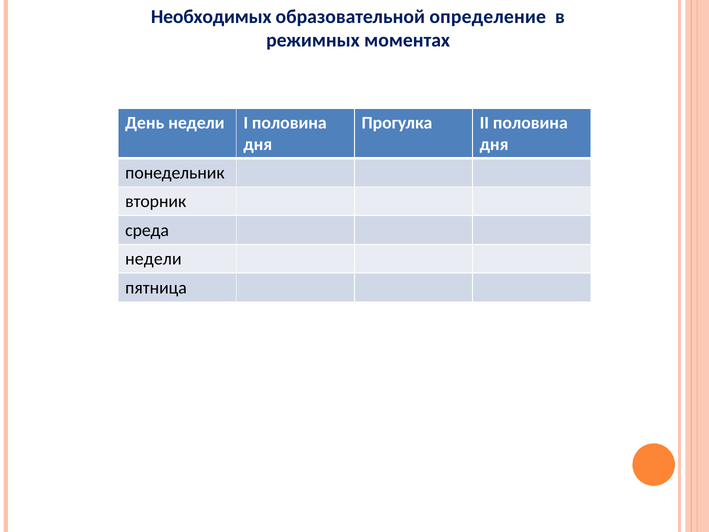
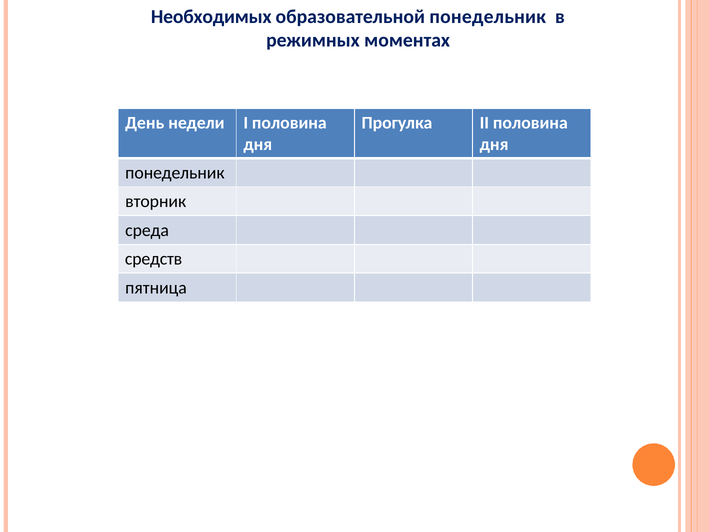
образовательной определение: определение -> понедельник (488, 17)
недели: недели -> средств (154, 259)
